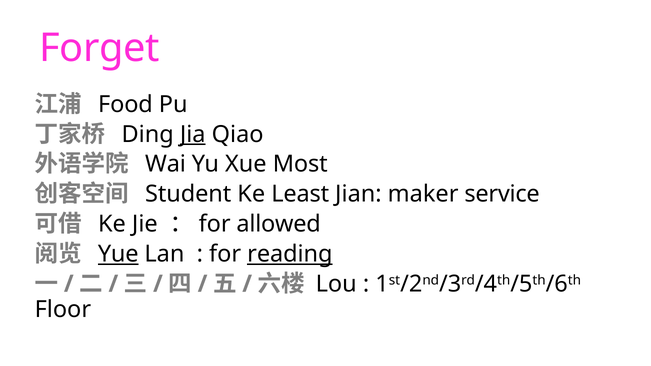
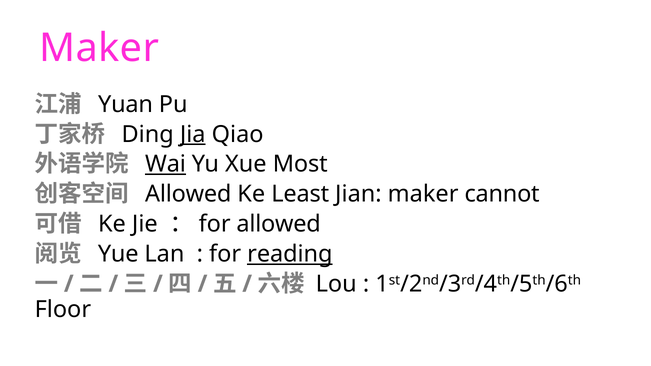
Forget: Forget -> Maker (99, 48)
Food: Food -> Yuan (125, 104)
Wai underline: none -> present (166, 164)
Student: Student -> Allowed (188, 194)
service: service -> cannot (502, 194)
Yue underline: present -> none (118, 254)
